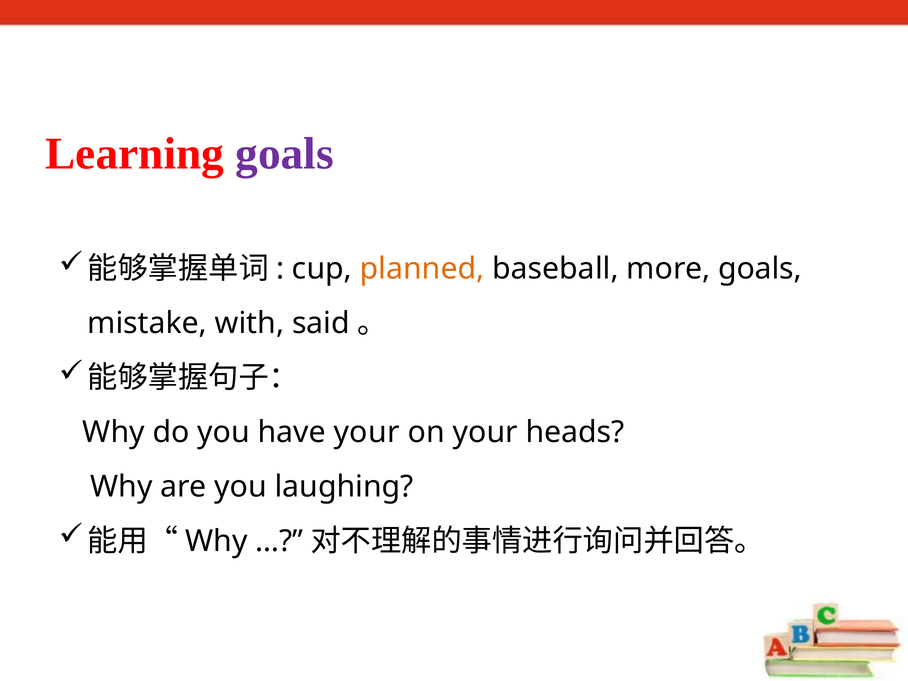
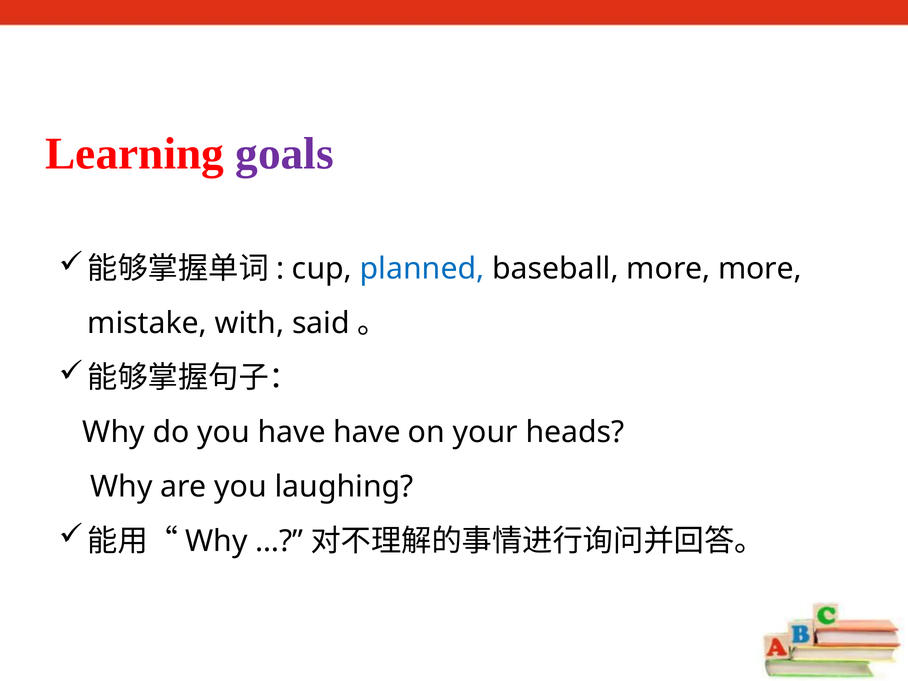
planned colour: orange -> blue (422, 269)
more goals: goals -> more (760, 269)
have your: your -> have (367, 432)
